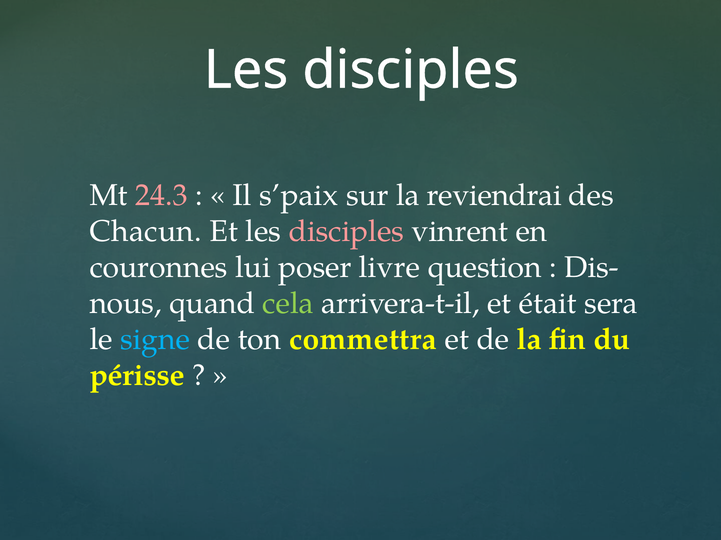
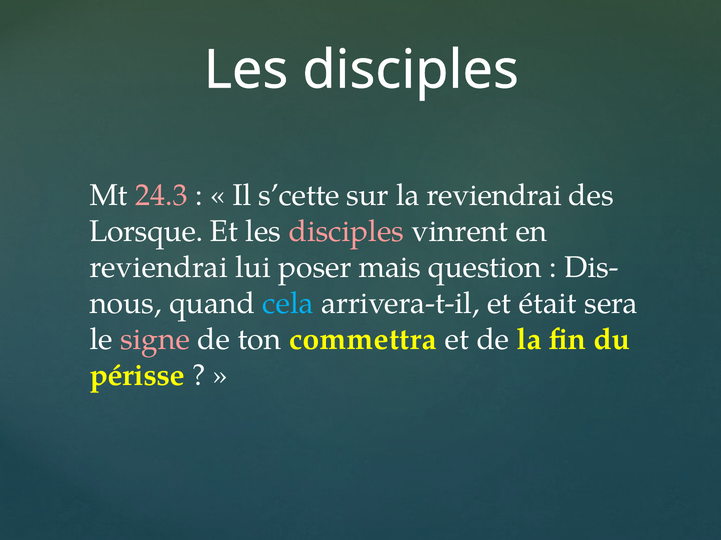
s’paix: s’paix -> s’cette (299, 195)
Chacun: Chacun -> Lorsque (146, 232)
couronnes: couronnes -> reviendrai (159, 268)
livre: livre -> mais (390, 268)
cela colour: light green -> light blue (288, 304)
signe colour: light blue -> pink (155, 340)
